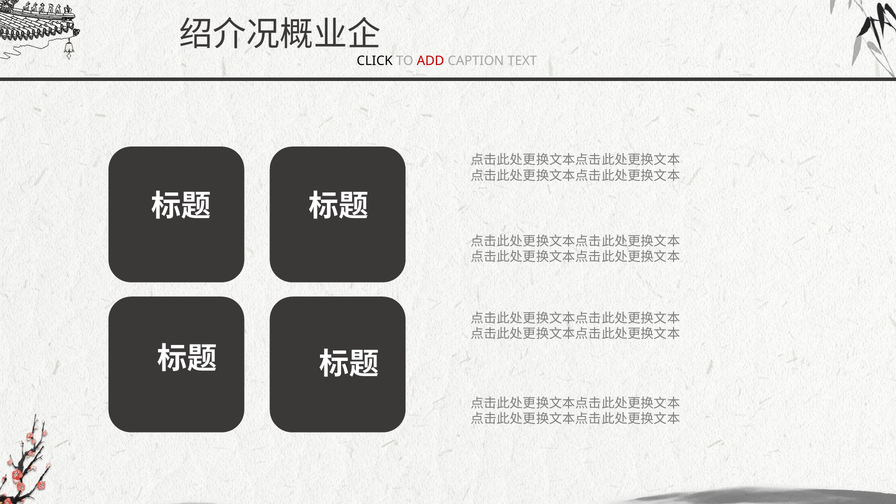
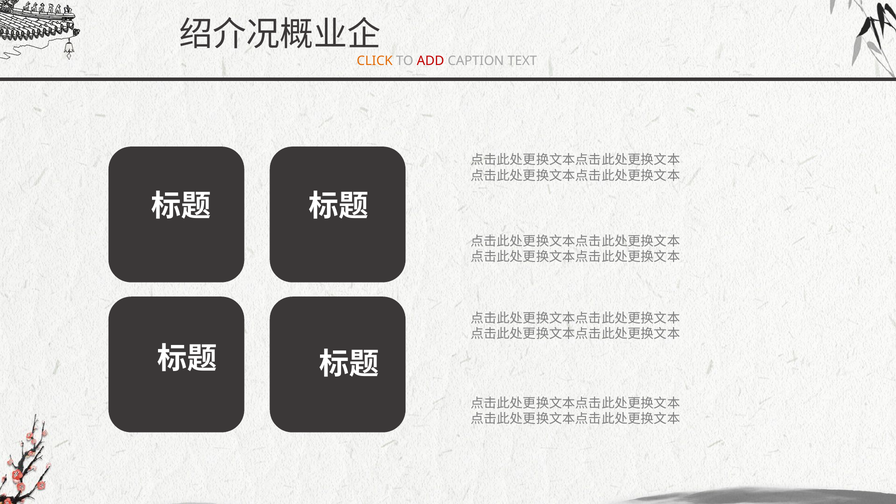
CLICK colour: black -> orange (375, 61)
